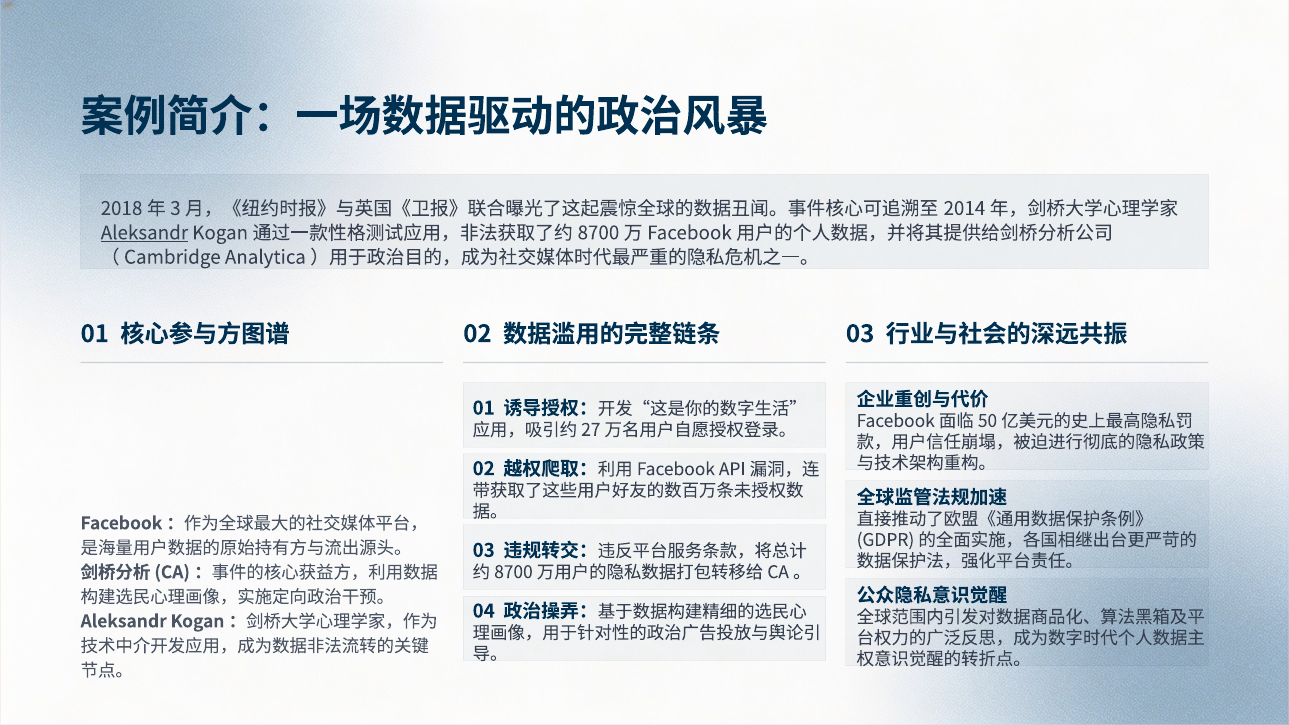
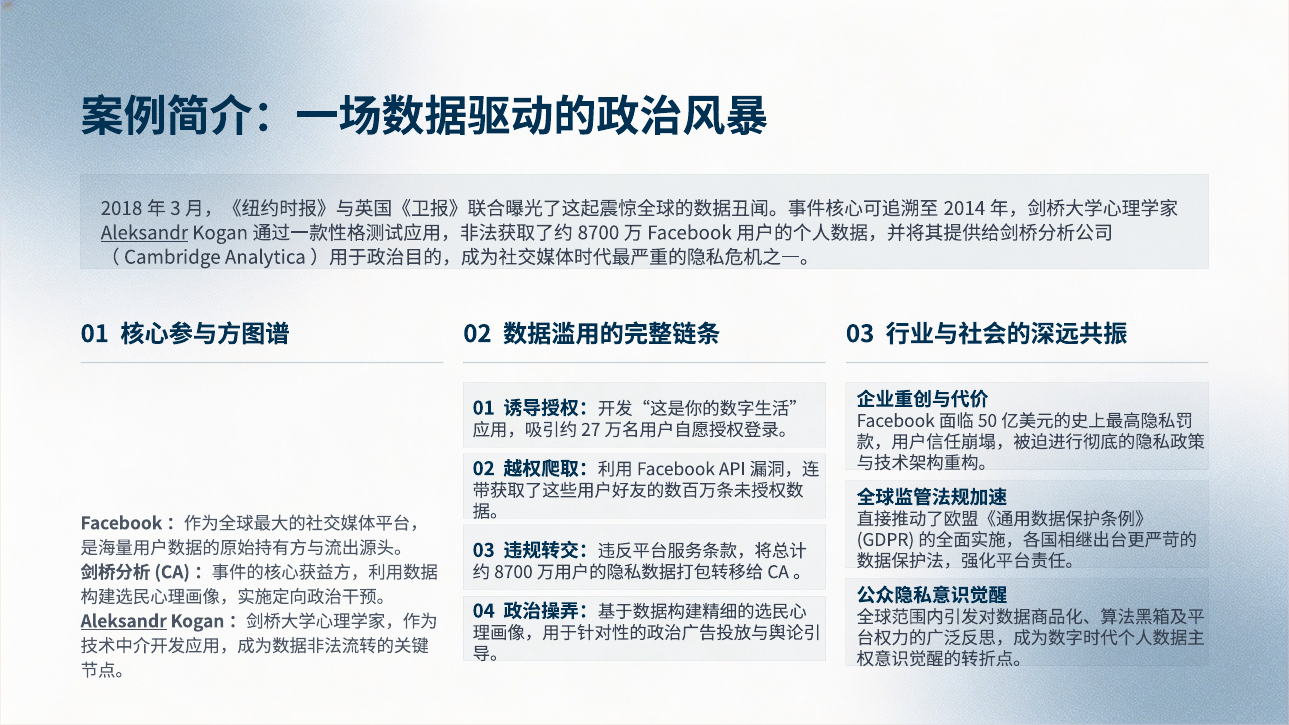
Aleksandr underline: none -> present (124, 622)
